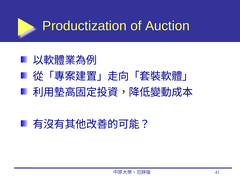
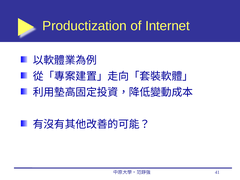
Auction: Auction -> Internet (167, 26)
